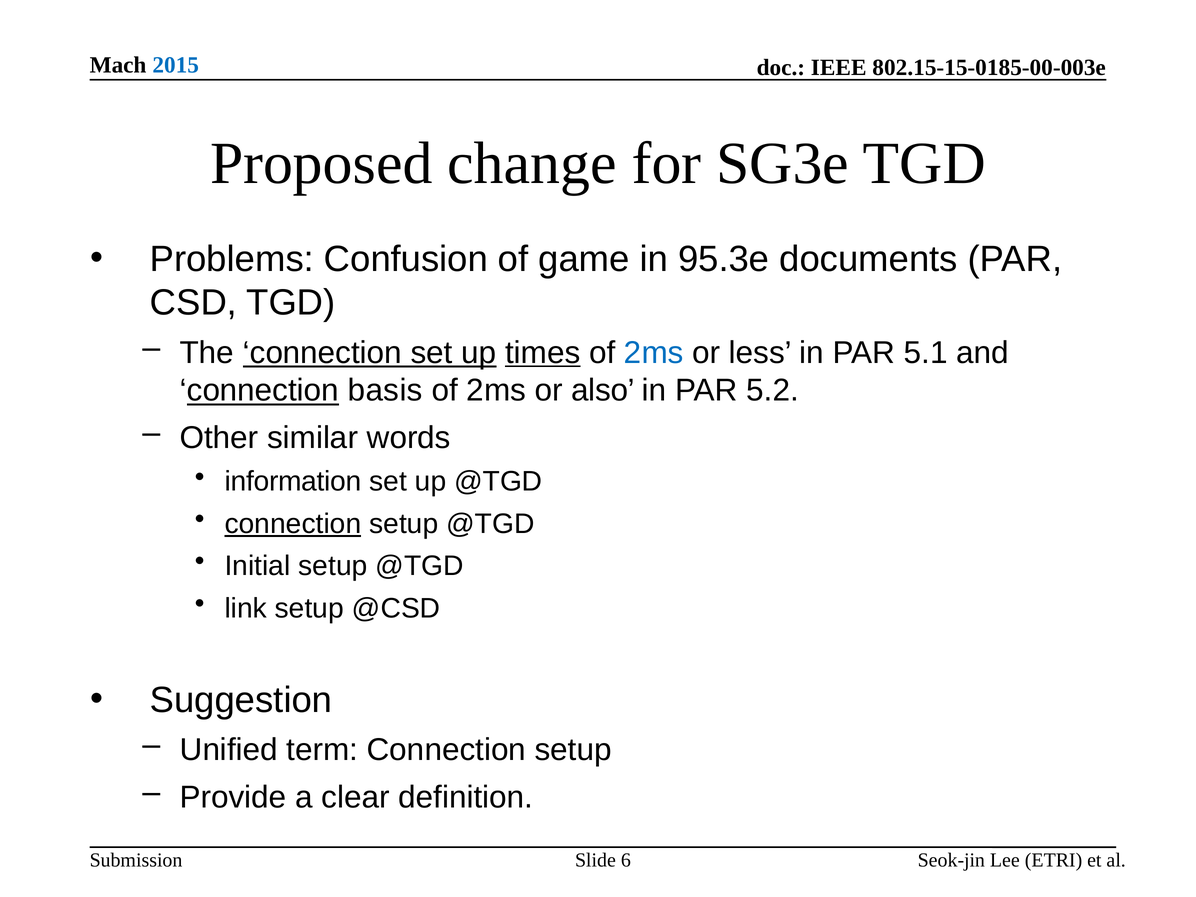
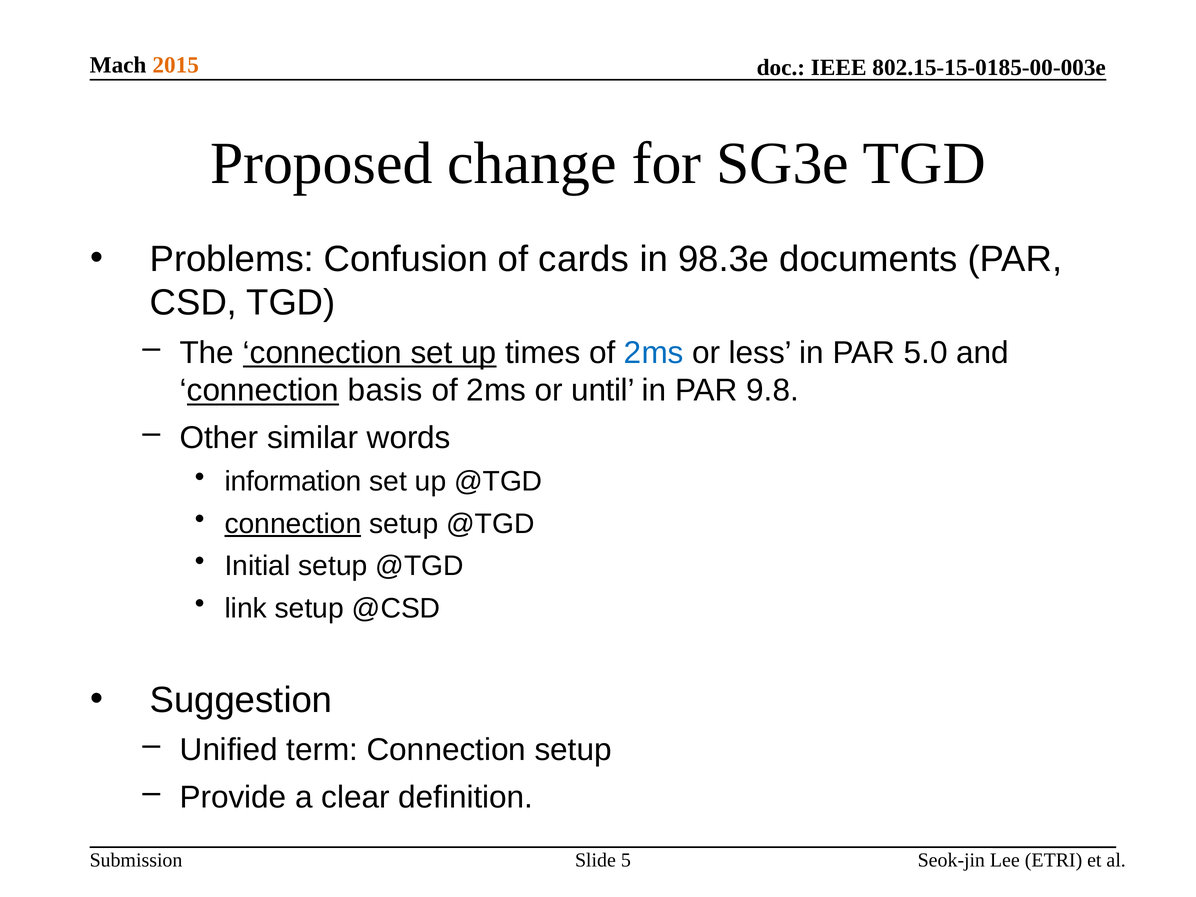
2015 colour: blue -> orange (176, 65)
game: game -> cards (584, 259)
95.3e: 95.3e -> 98.3e (724, 259)
times underline: present -> none (543, 353)
5.1: 5.1 -> 5.0 (926, 353)
also: also -> until (603, 391)
5.2: 5.2 -> 9.8 (773, 391)
6: 6 -> 5 (626, 860)
